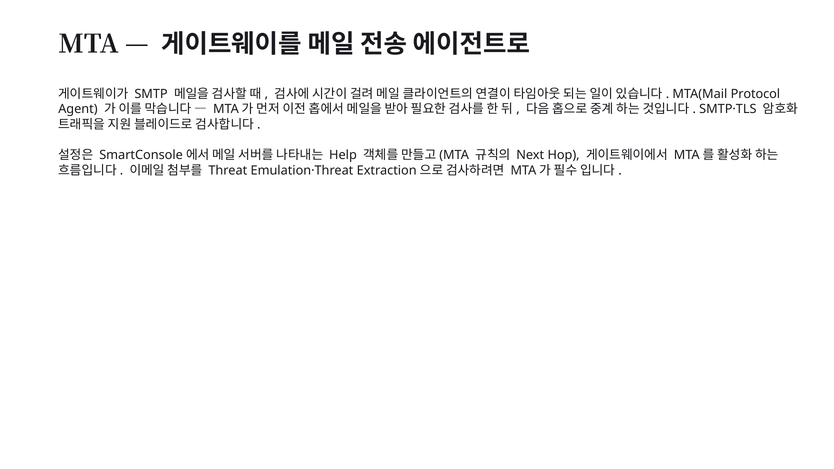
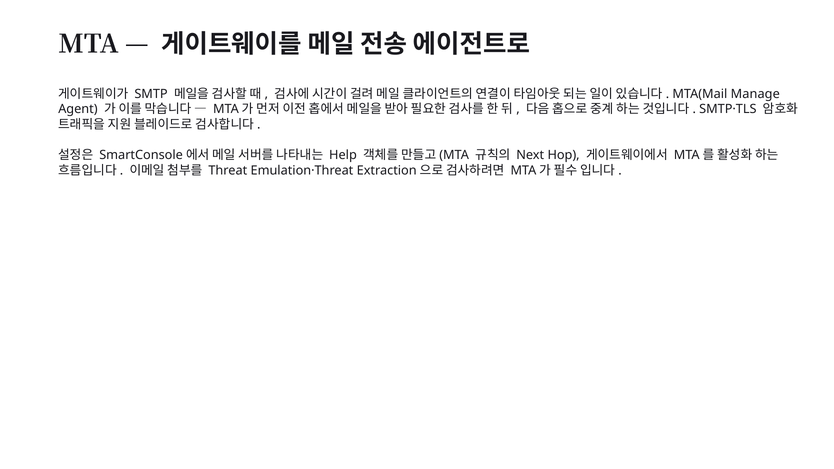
Protocol: Protocol -> Manage (755, 94)
